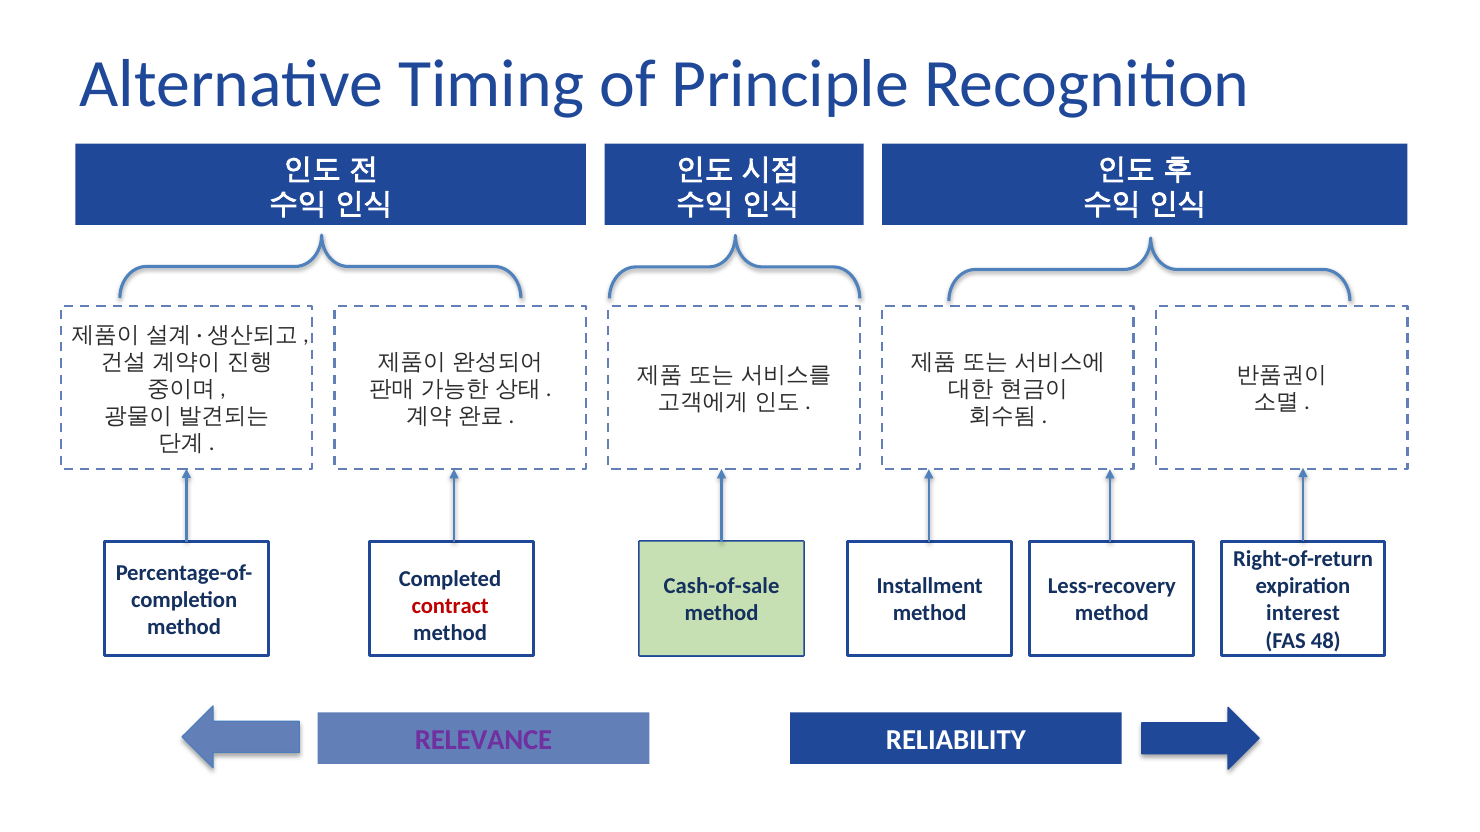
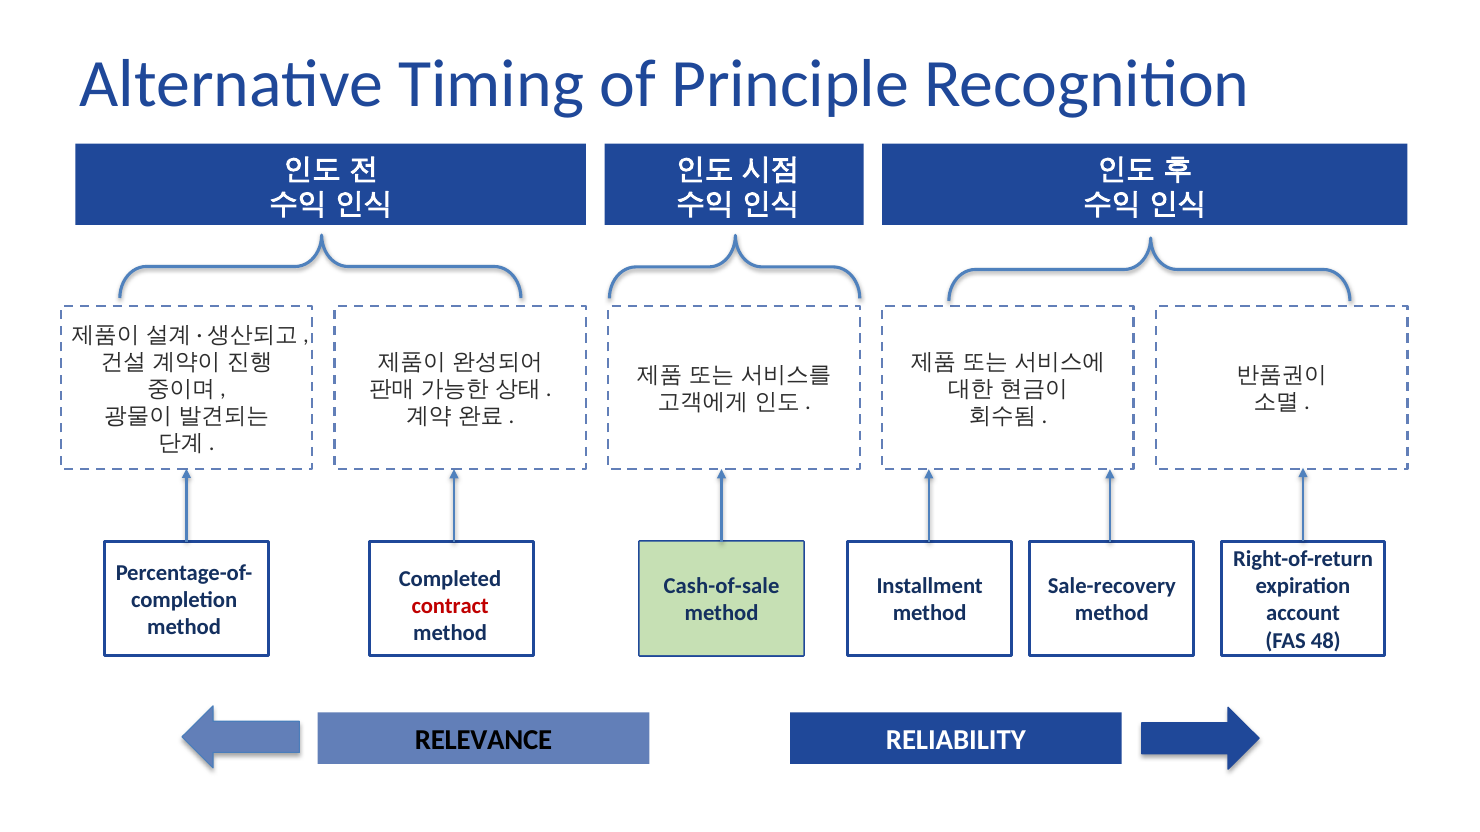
Less-recovery: Less-recovery -> Sale-recovery (1112, 587)
interest: interest -> account (1303, 614)
RELEVANCE colour: purple -> black (484, 741)
